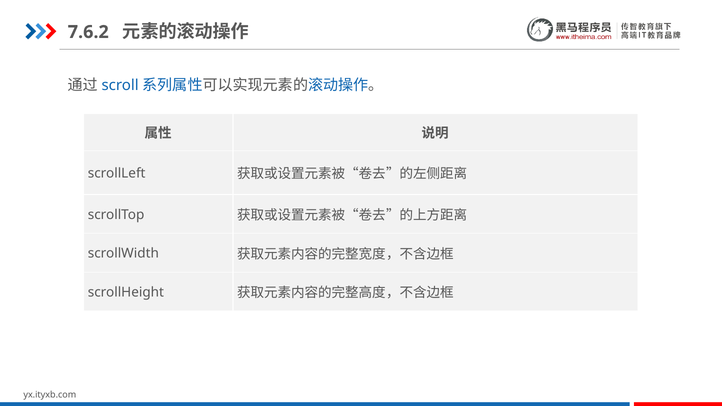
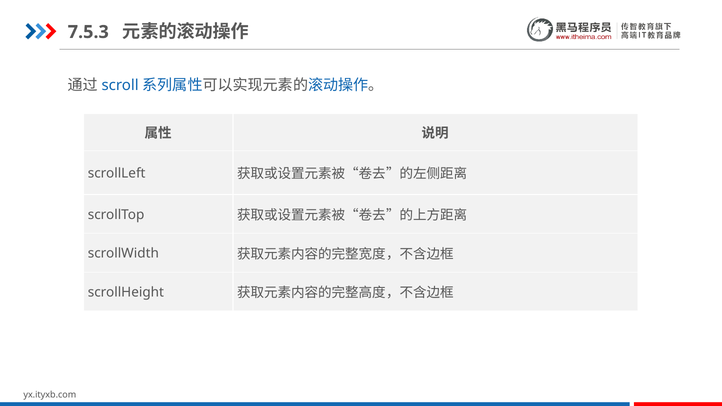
7.6.2: 7.6.2 -> 7.5.3 (88, 32)
